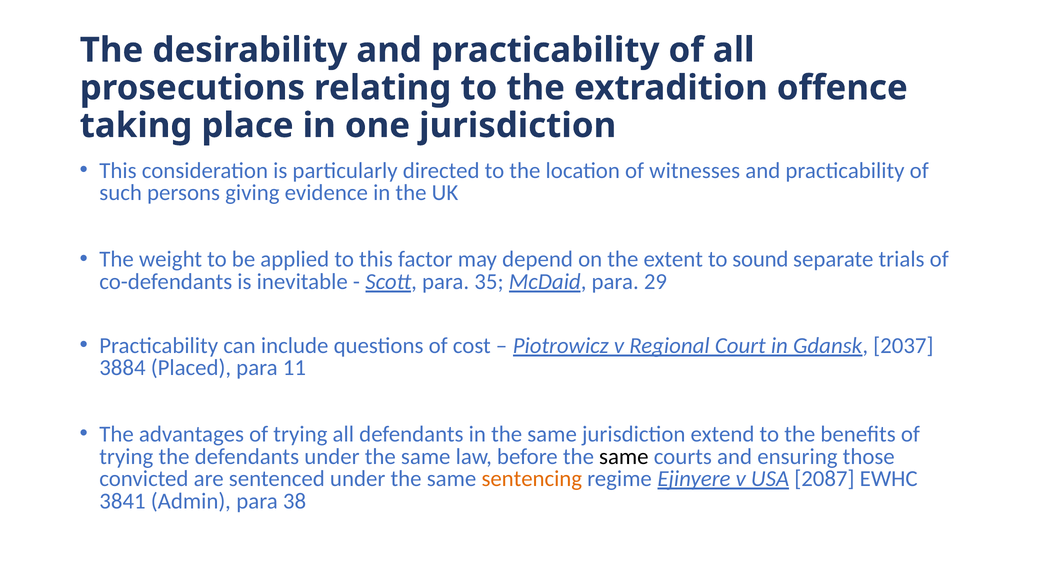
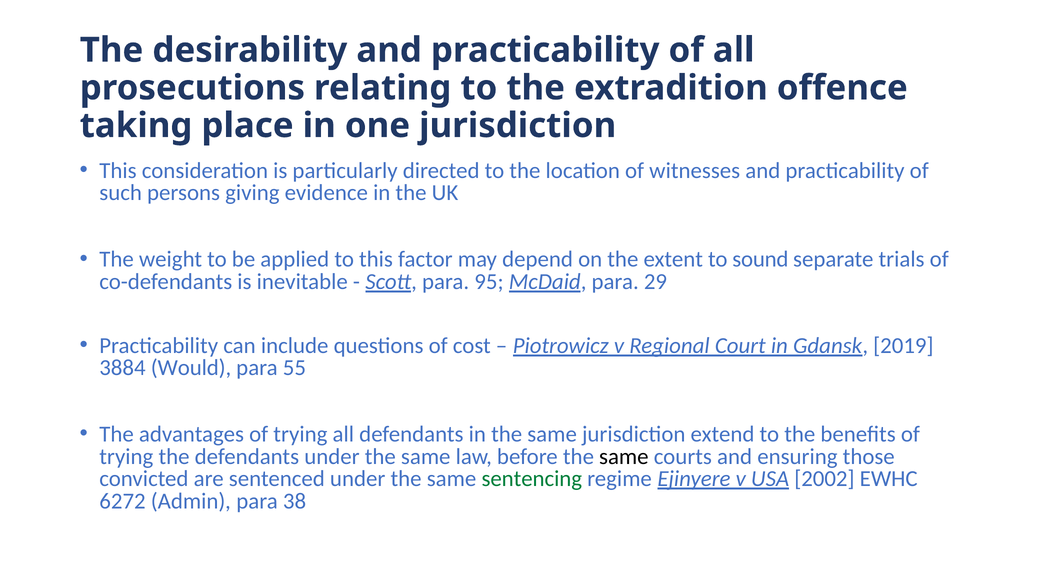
35: 35 -> 95 (489, 282)
2037: 2037 -> 2019 (903, 346)
Placed: Placed -> Would (191, 368)
11: 11 -> 55 (294, 368)
sentencing colour: orange -> green (532, 479)
2087: 2087 -> 2002 (824, 479)
3841: 3841 -> 6272 (123, 501)
